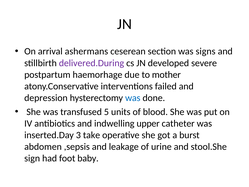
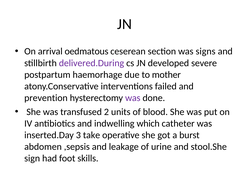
ashermans: ashermans -> oedmatous (87, 51)
depression: depression -> prevention (46, 98)
was colour: blue -> purple (133, 98)
5: 5 -> 2 (106, 112)
upper: upper -> which (148, 123)
baby: baby -> skills (88, 158)
